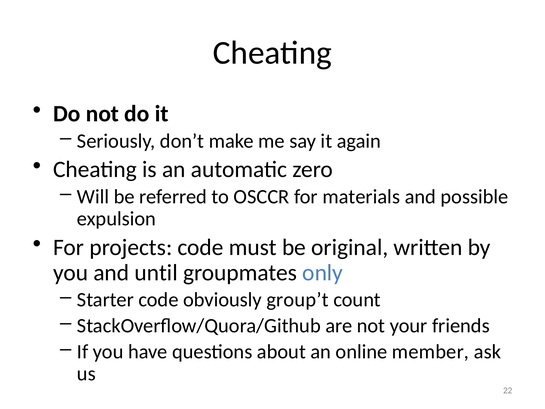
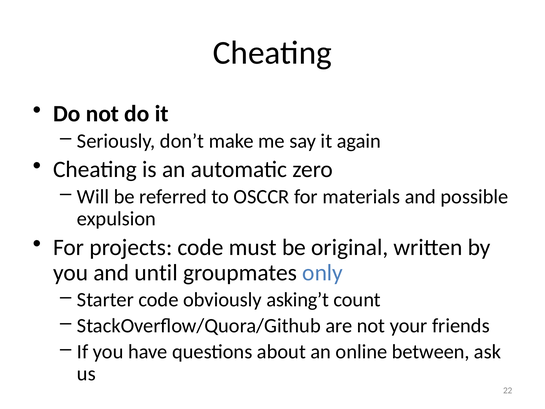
group’t: group’t -> asking’t (298, 300)
member: member -> between (431, 352)
